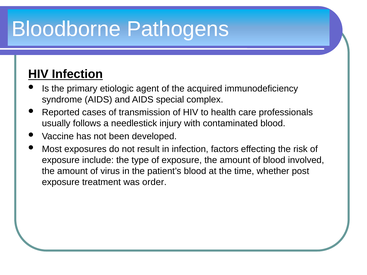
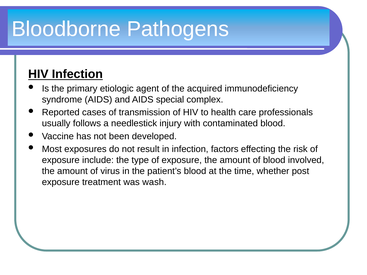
order: order -> wash (154, 182)
